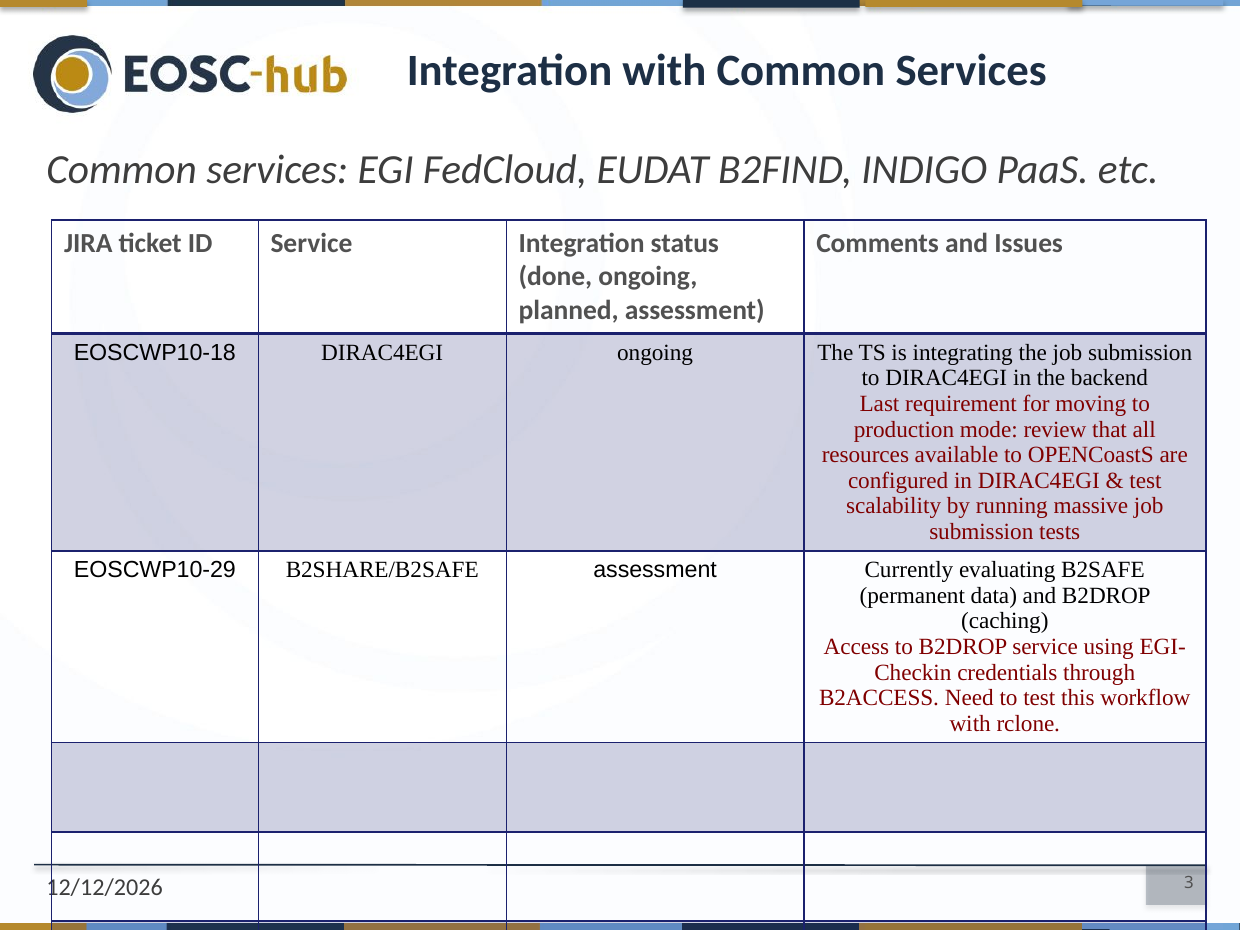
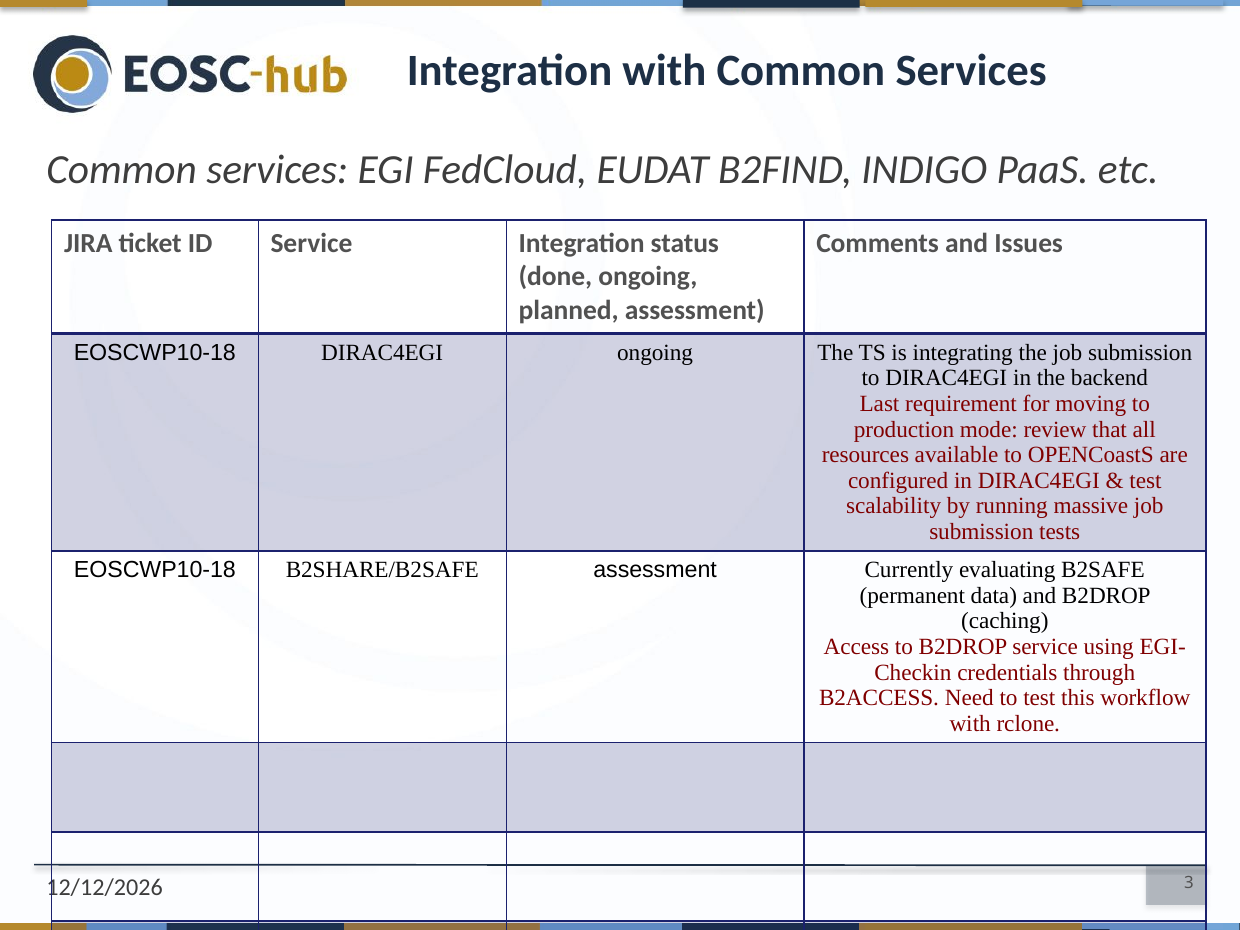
EOSCWP10-29: EOSCWP10-29 -> EOSCWP10-18 (155, 570)
